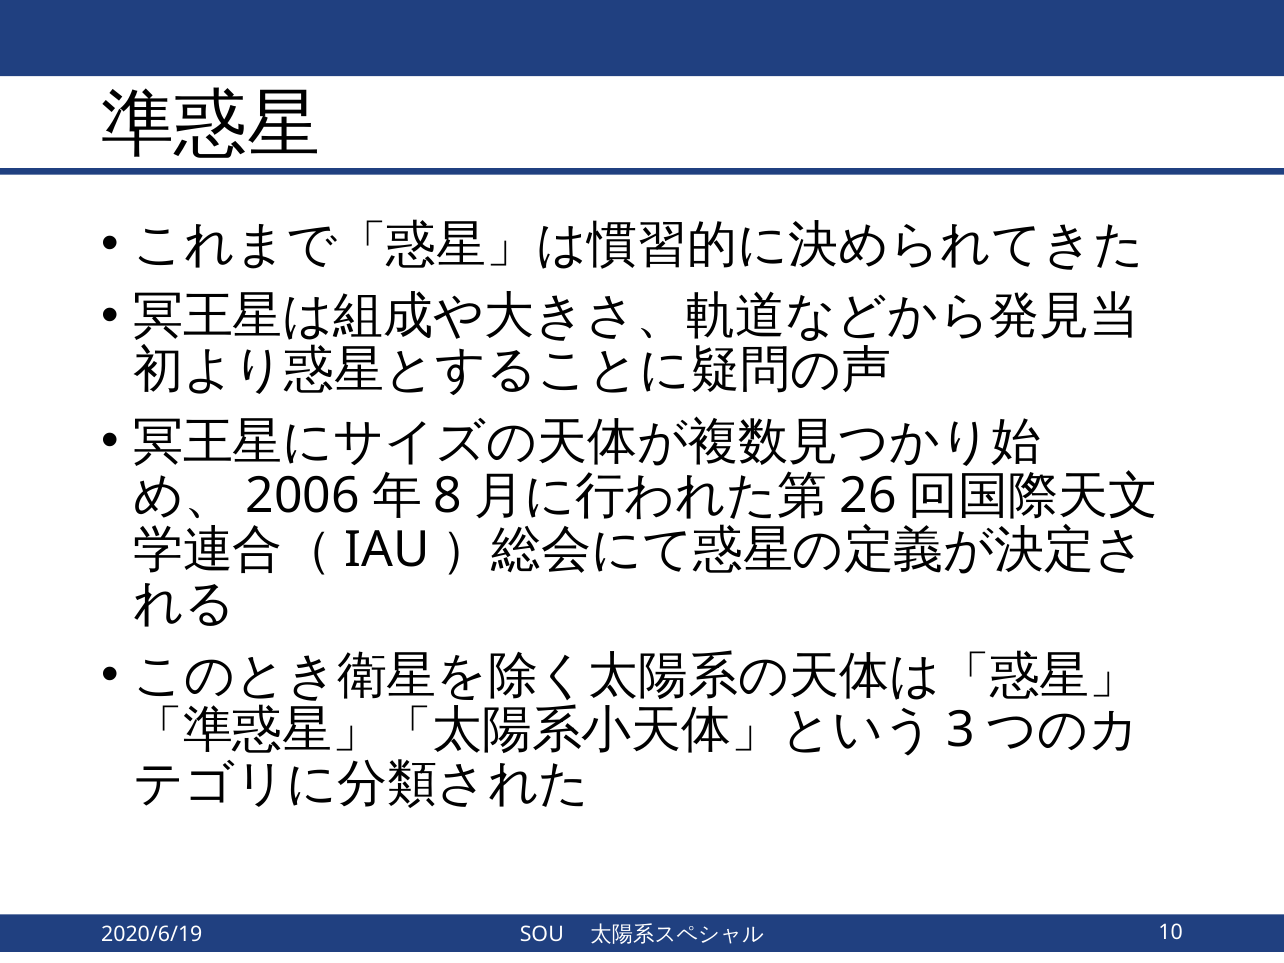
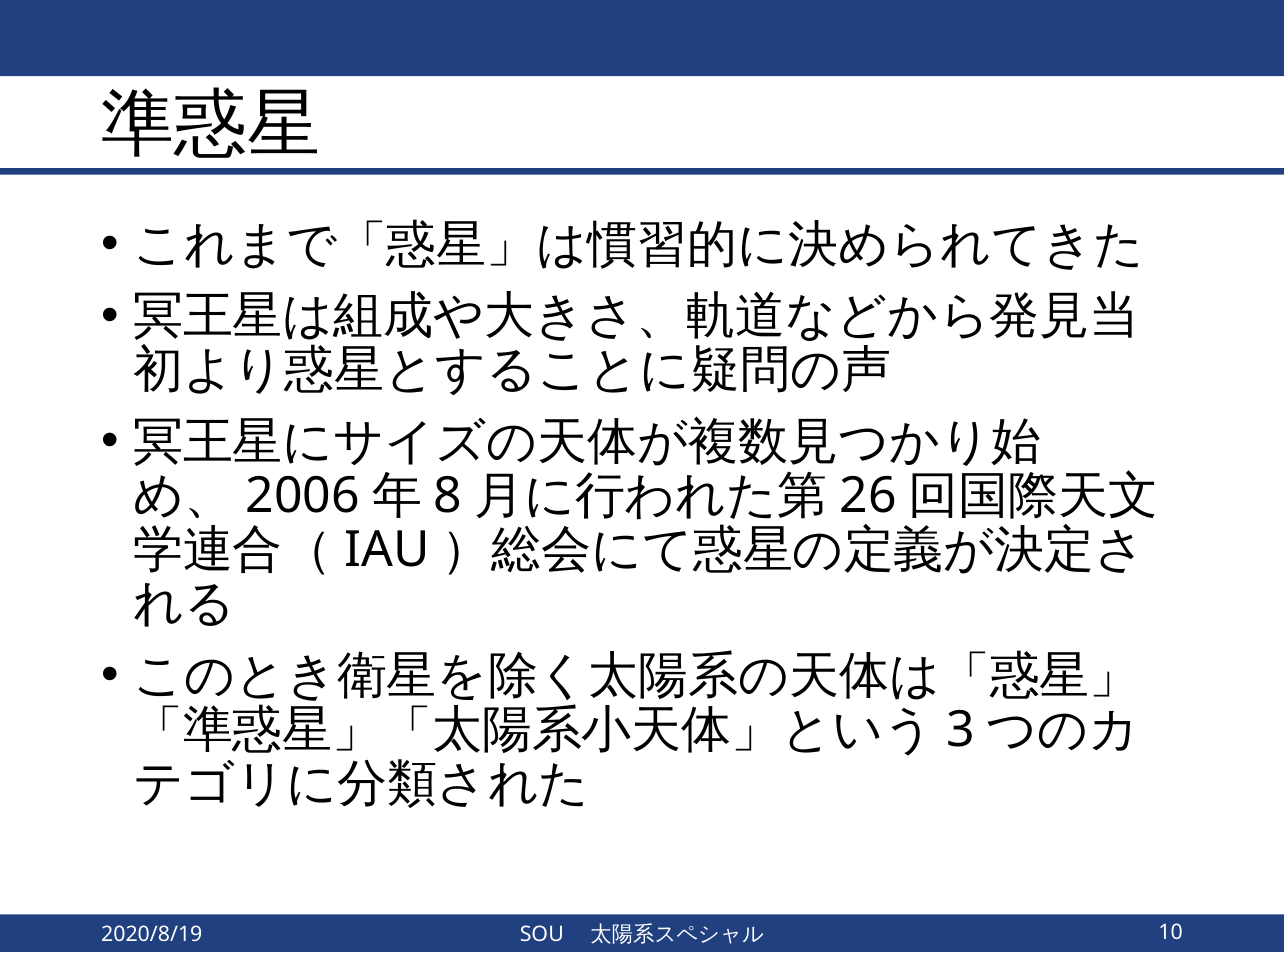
2020/6/19: 2020/6/19 -> 2020/8/19 (152, 935)
